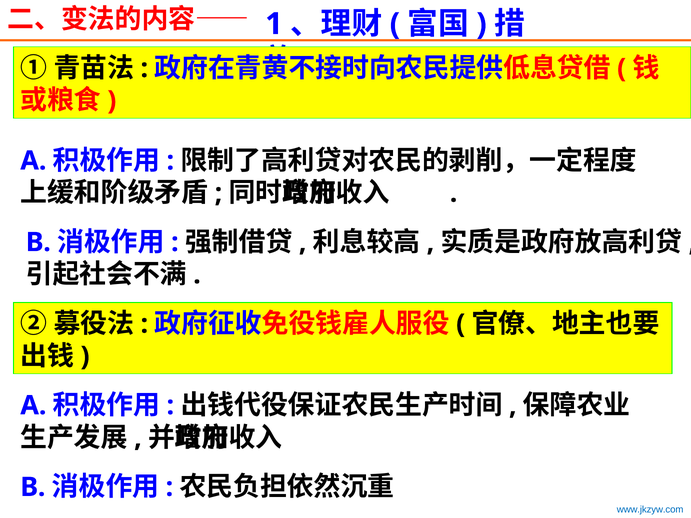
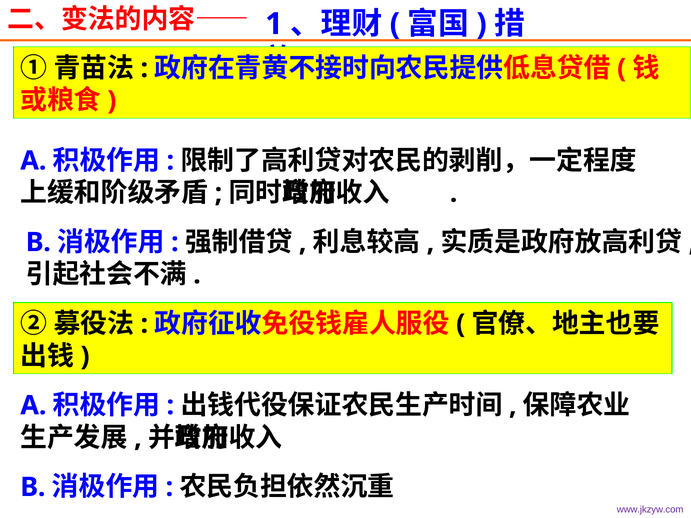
www.jkzyw.com colour: blue -> purple (650, 510)
